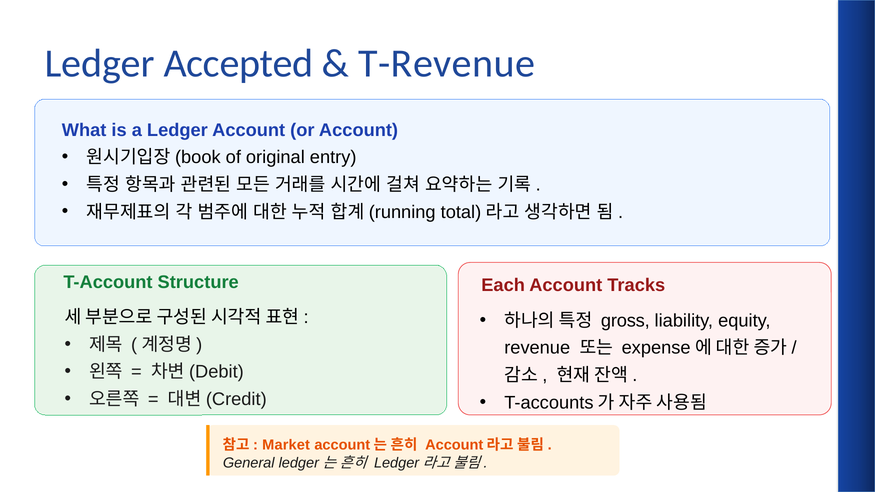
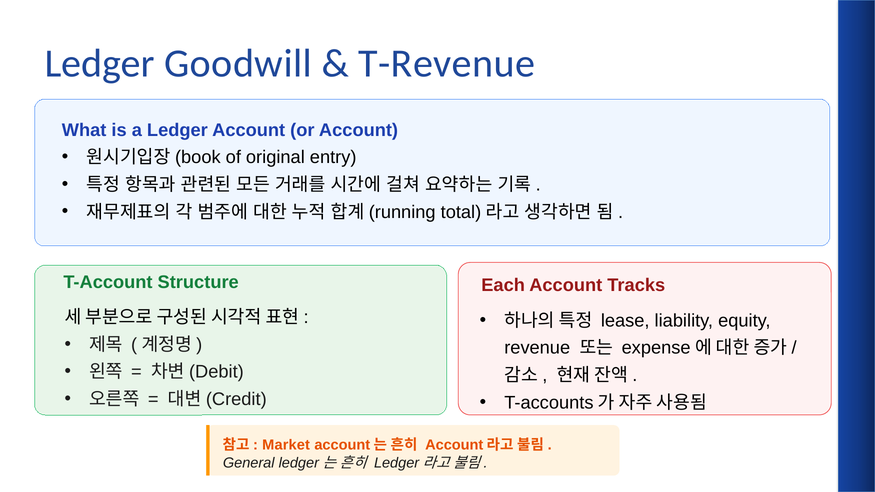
Accepted: Accepted -> Goodwill (238, 64)
gross: gross -> lease (625, 321)
